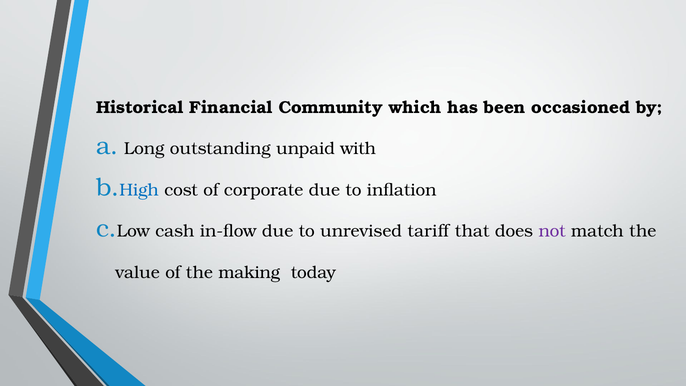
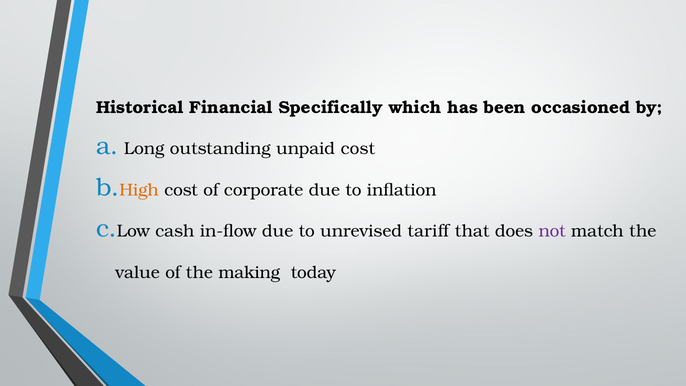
Community: Community -> Specifically (331, 108)
unpaid with: with -> cost (358, 149)
High colour: blue -> orange (139, 190)
